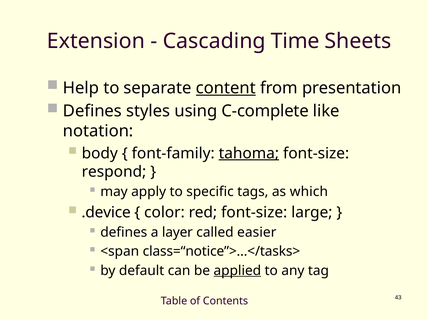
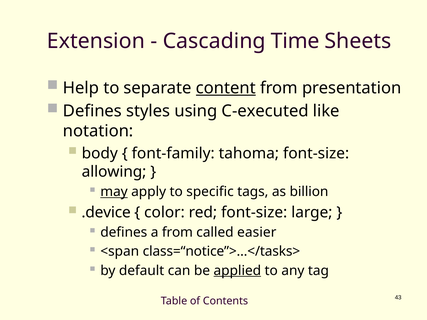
C-complete: C-complete -> C-executed (265, 111)
tahoma underline: present -> none (249, 153)
respond: respond -> allowing (114, 172)
may underline: none -> present (114, 192)
which: which -> billion (309, 192)
a layer: layer -> from (177, 233)
